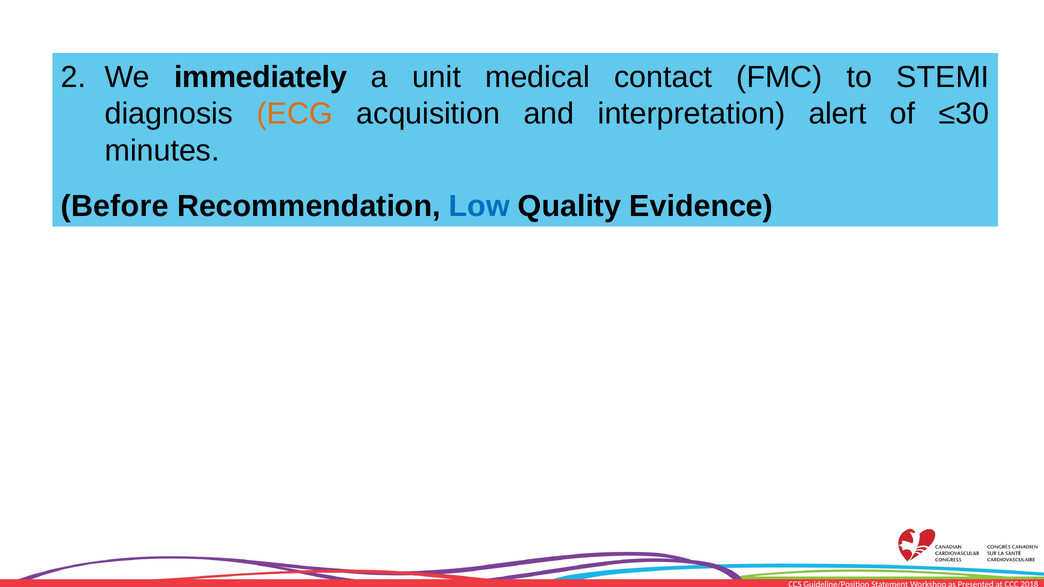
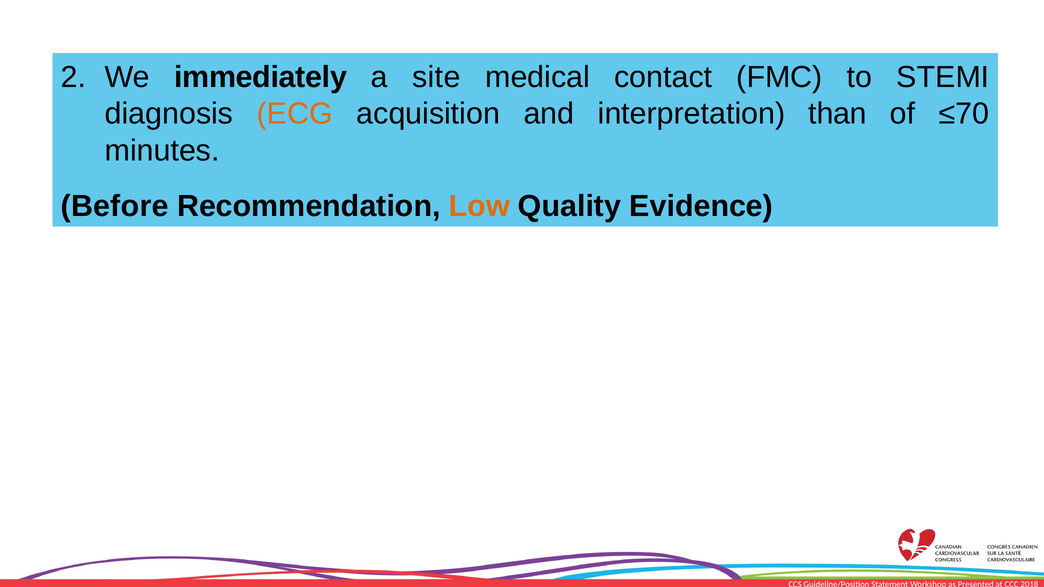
unit: unit -> site (436, 77)
alert: alert -> than (838, 114)
≤30: ≤30 -> ≤70 (964, 114)
Low colour: blue -> orange (479, 206)
